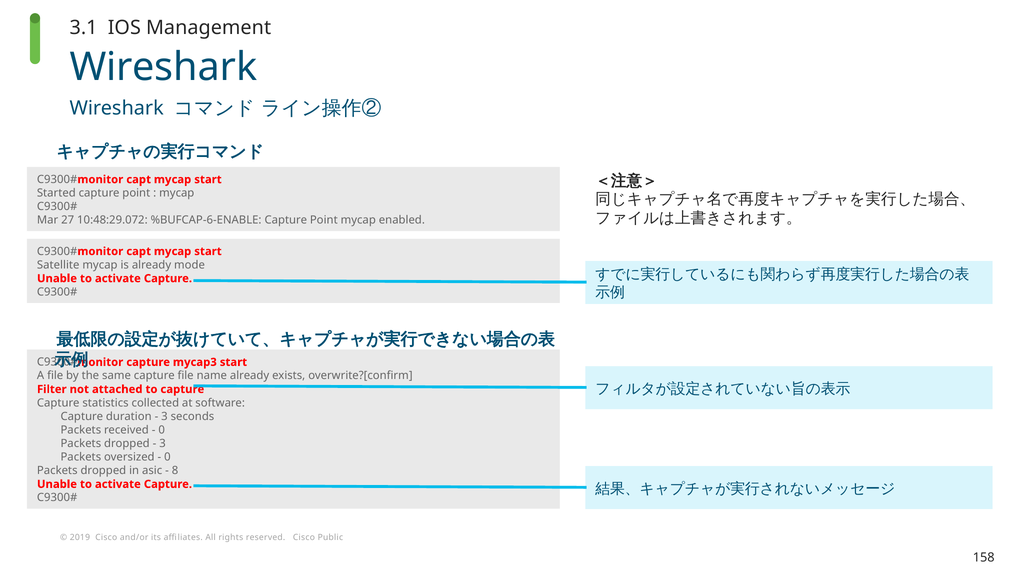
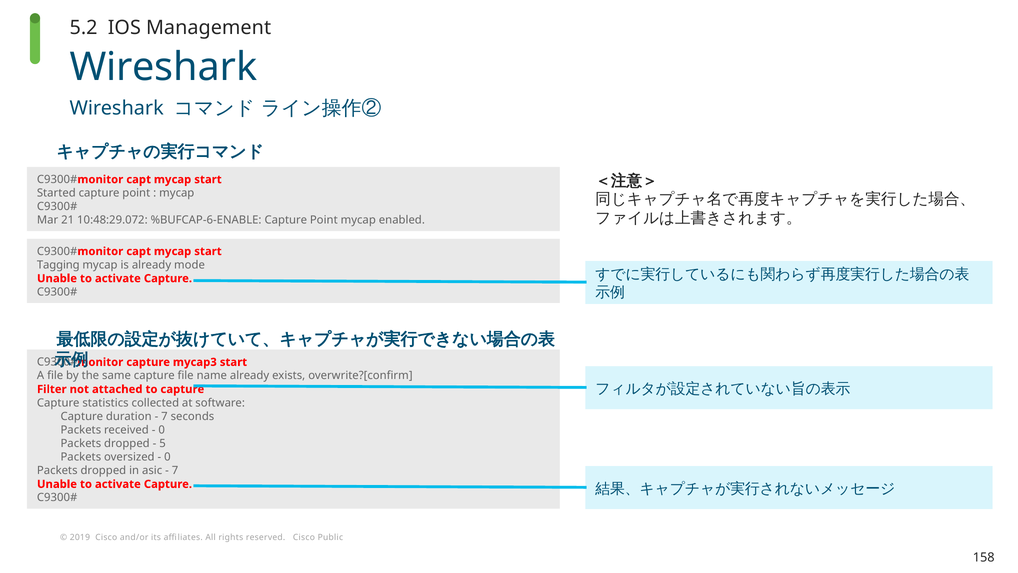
3.1: 3.1 -> 5.2 (84, 27)
27: 27 -> 21 (68, 220)
Satellite: Satellite -> Tagging (58, 265)
3: 3 -> 7 (164, 416)
3: 3 -> 5 (163, 443)
8: 8 -> 7 (175, 470)
